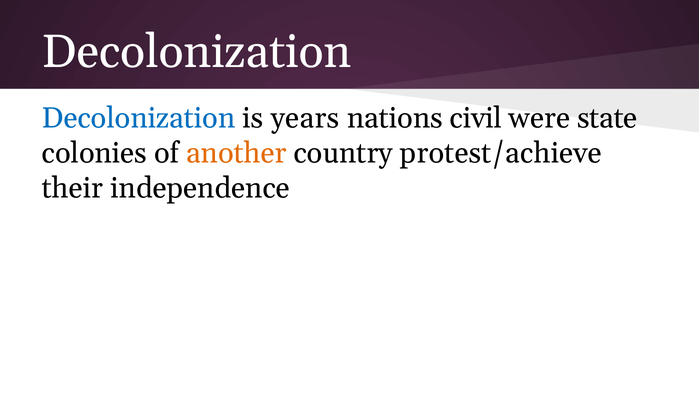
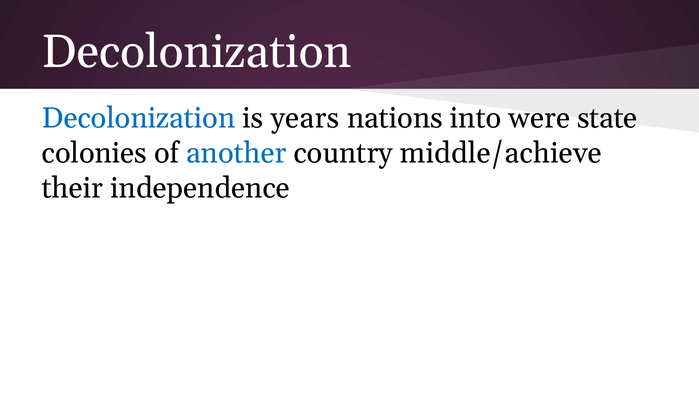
civil: civil -> into (476, 118)
another colour: orange -> blue (236, 153)
protest/achieve: protest/achieve -> middle/achieve (501, 153)
